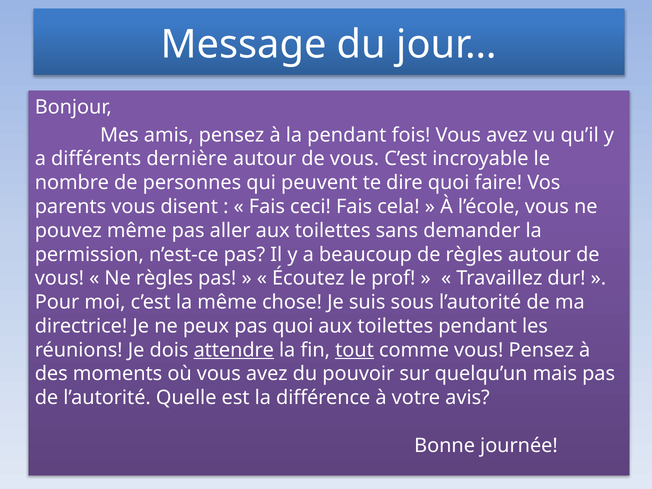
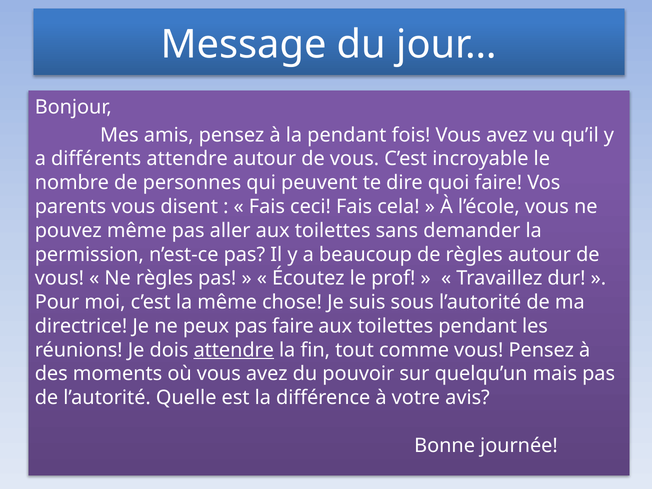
différents dernière: dernière -> attendre (187, 159)
pas quoi: quoi -> faire (293, 326)
tout underline: present -> none (354, 350)
